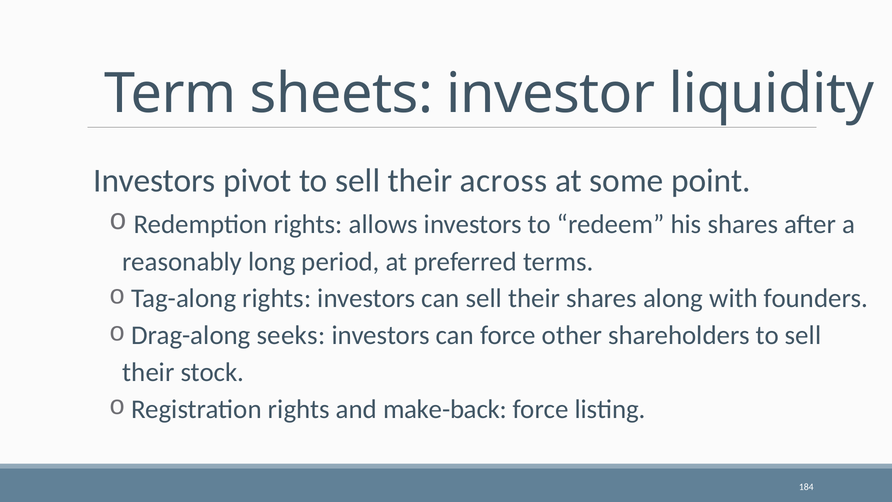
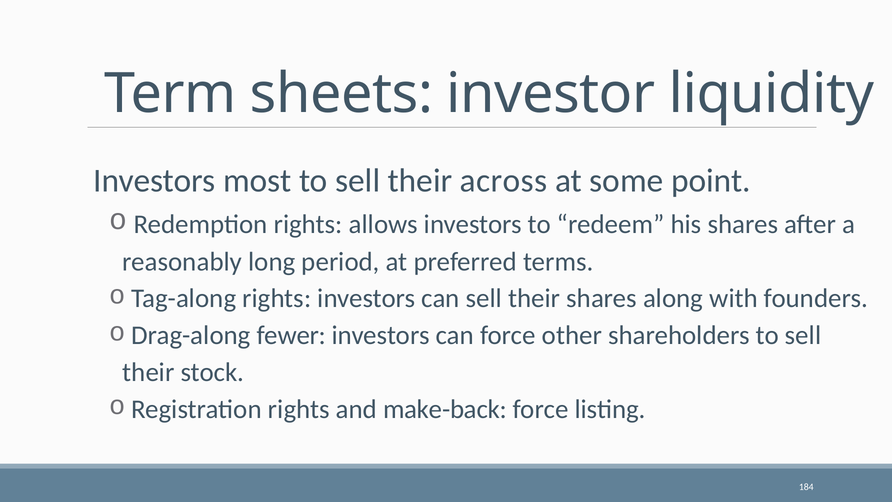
pivot: pivot -> most (257, 181)
seeks: seeks -> fewer (291, 335)
